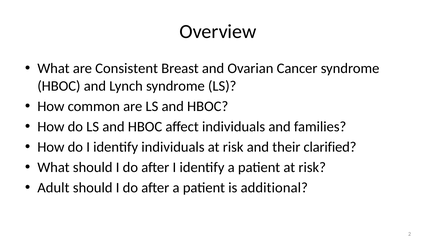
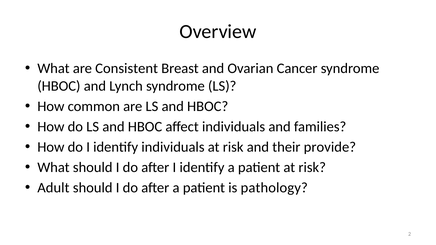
clarified: clarified -> provide (330, 147)
additional: additional -> pathology (274, 188)
